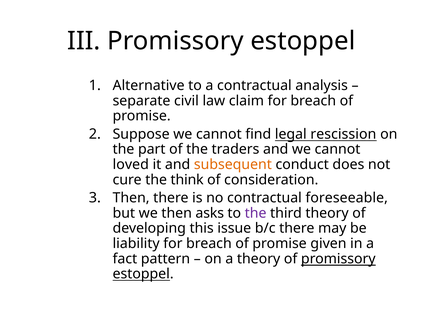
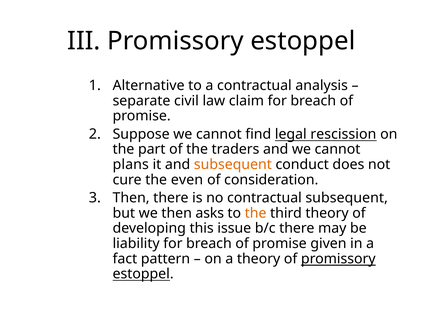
loved: loved -> plans (131, 165)
think: think -> even (187, 180)
contractual foreseeable: foreseeable -> subsequent (347, 198)
the colour: purple -> orange (256, 213)
